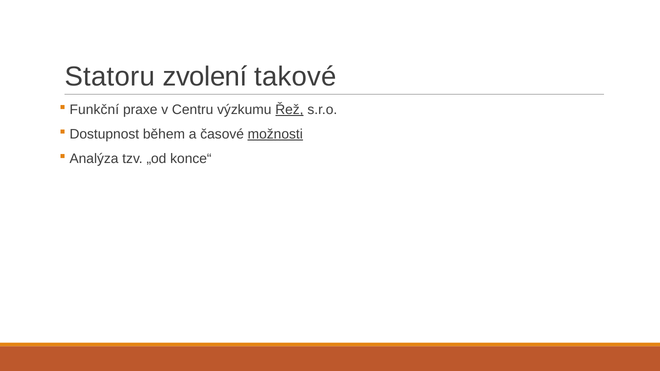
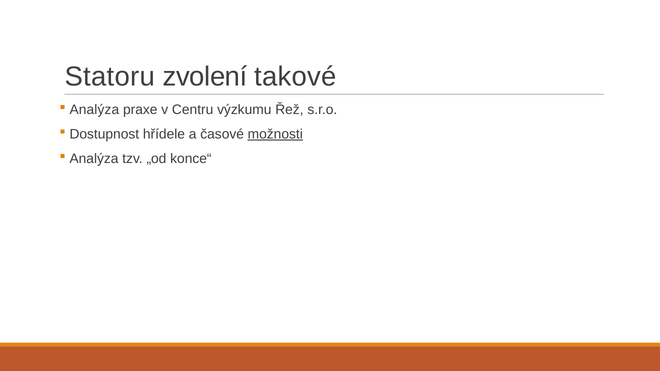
Funkční: Funkční -> Analýza (94, 110)
Řež underline: present -> none (289, 110)
během: během -> hřídele (164, 134)
